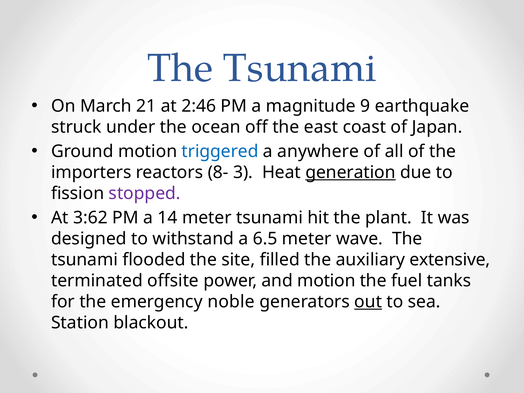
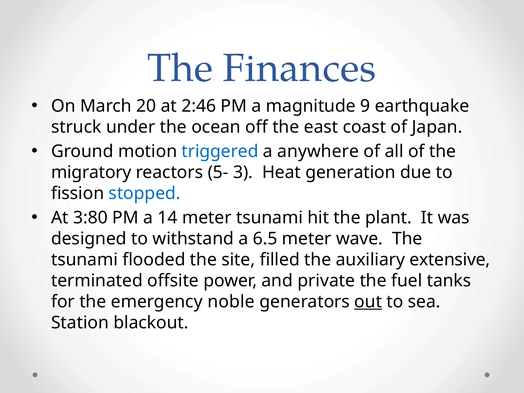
Tsunami: Tsunami -> Finances (300, 68)
21: 21 -> 20 (146, 106)
importers: importers -> migratory (91, 172)
8-: 8- -> 5- (218, 172)
generation underline: present -> none (351, 172)
stopped colour: purple -> blue (145, 193)
3:62: 3:62 -> 3:80 (90, 218)
and motion: motion -> private (326, 281)
